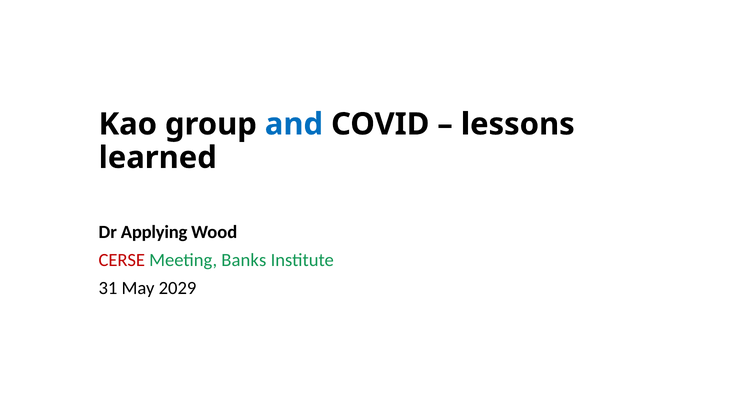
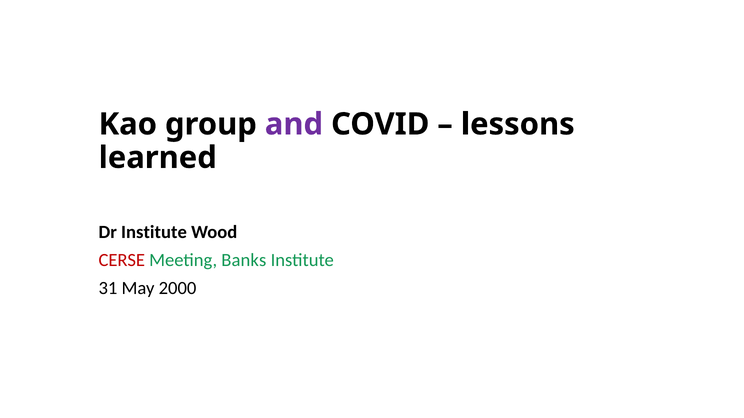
and colour: blue -> purple (294, 124)
Dr Applying: Applying -> Institute (154, 233)
2029: 2029 -> 2000 (178, 288)
